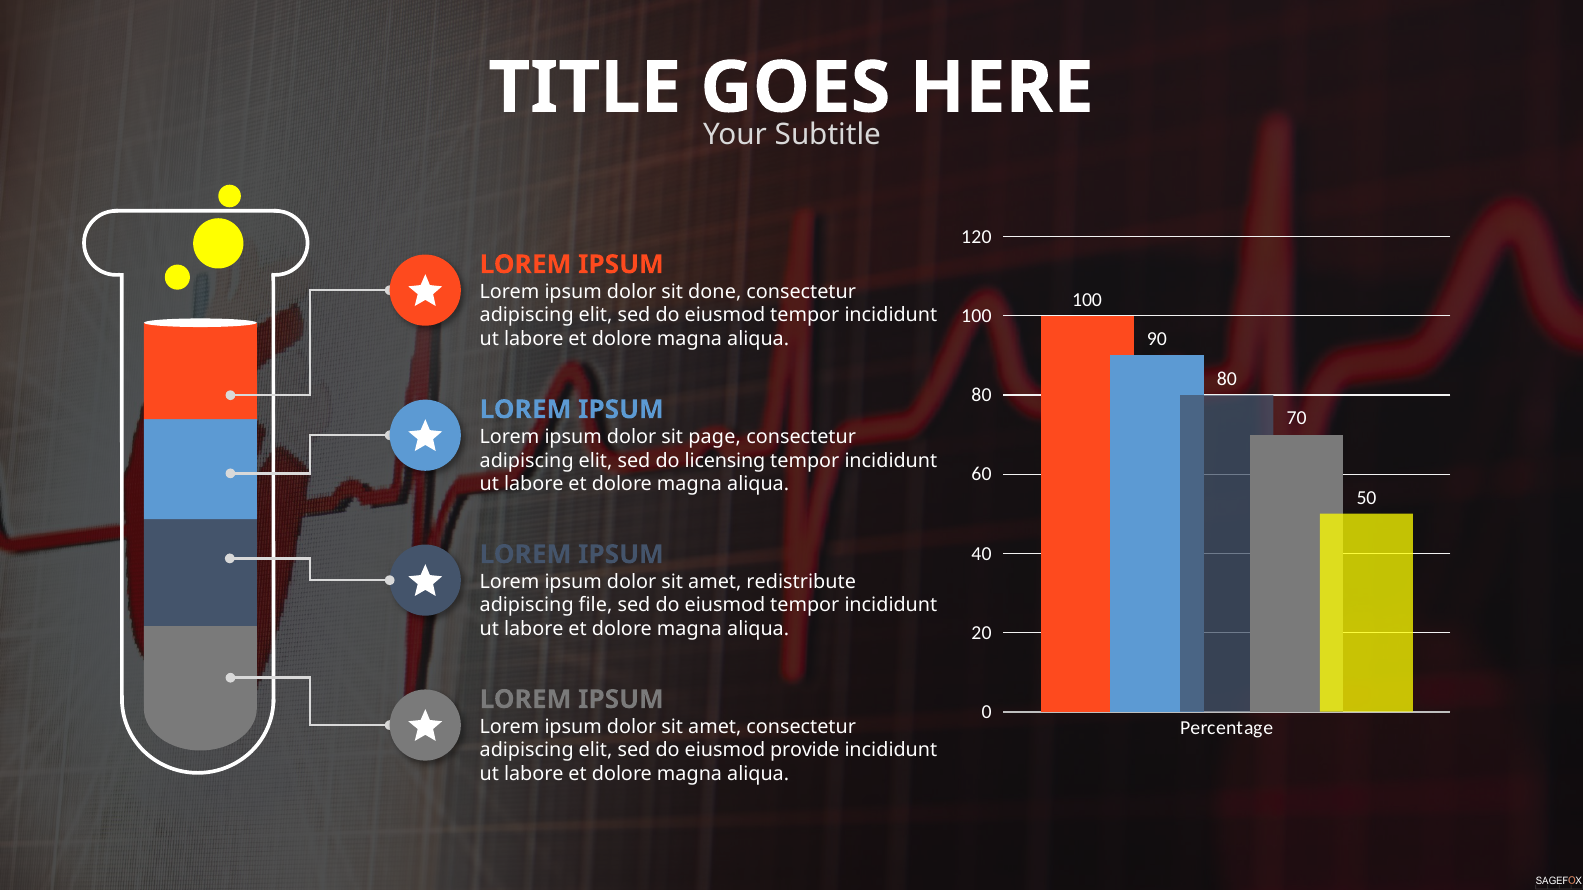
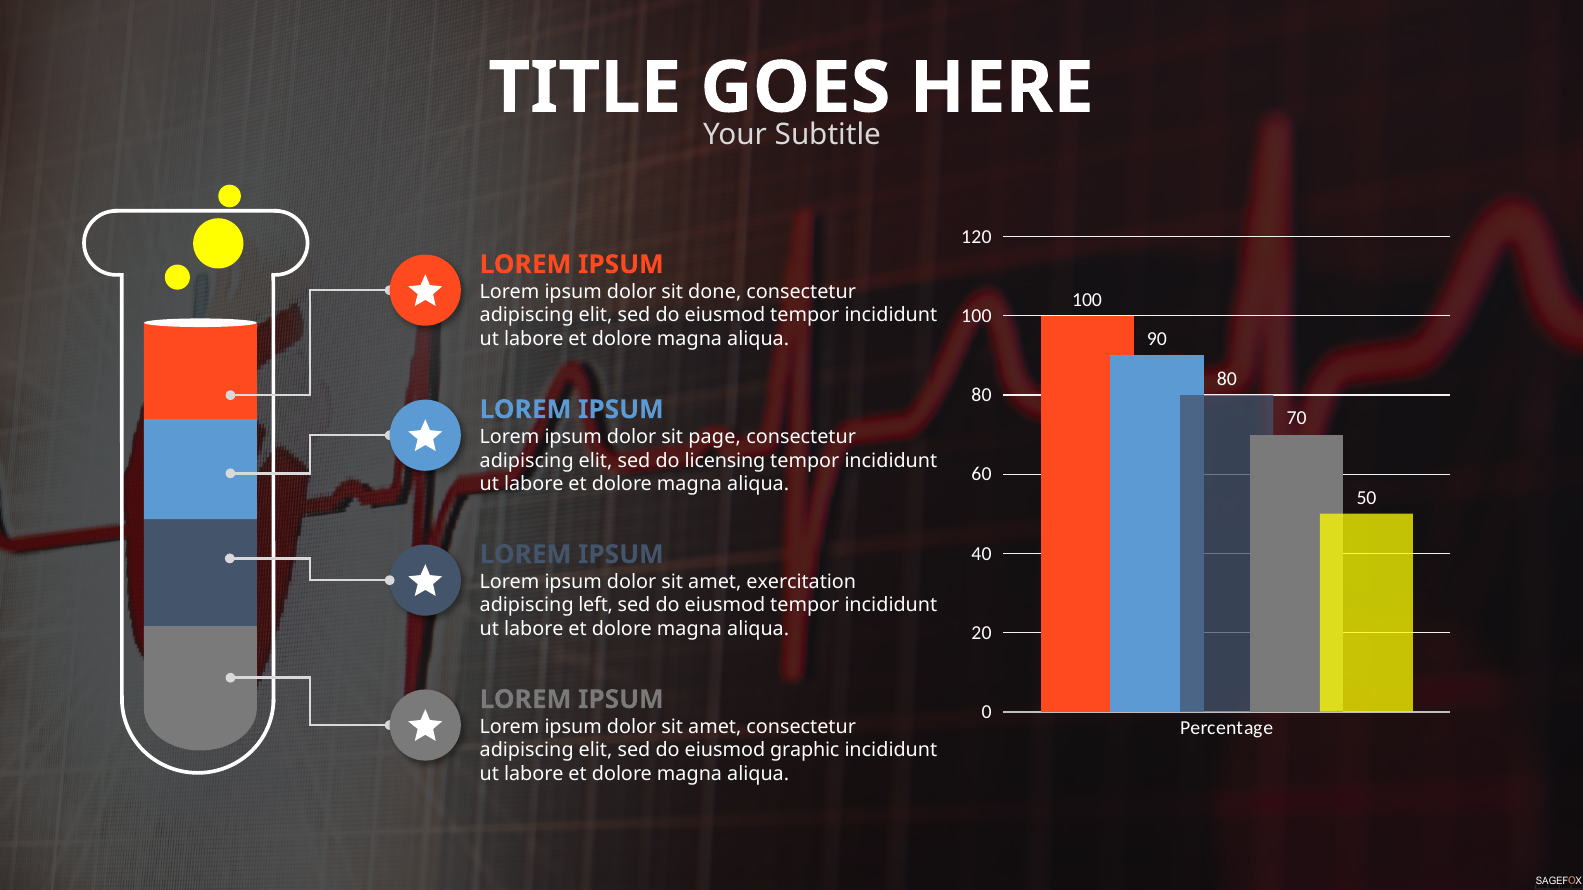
redistribute: redistribute -> exercitation (801, 582)
file: file -> left (596, 606)
provide: provide -> graphic (805, 751)
